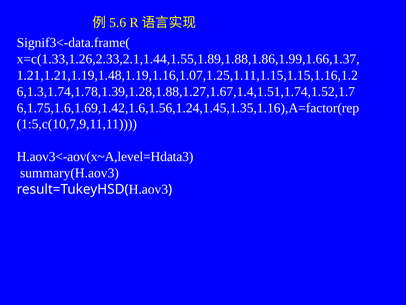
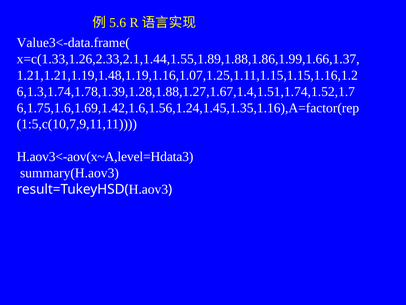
Signif3<-data.frame(: Signif3<-data.frame( -> Value3<-data.frame( (73, 43)
